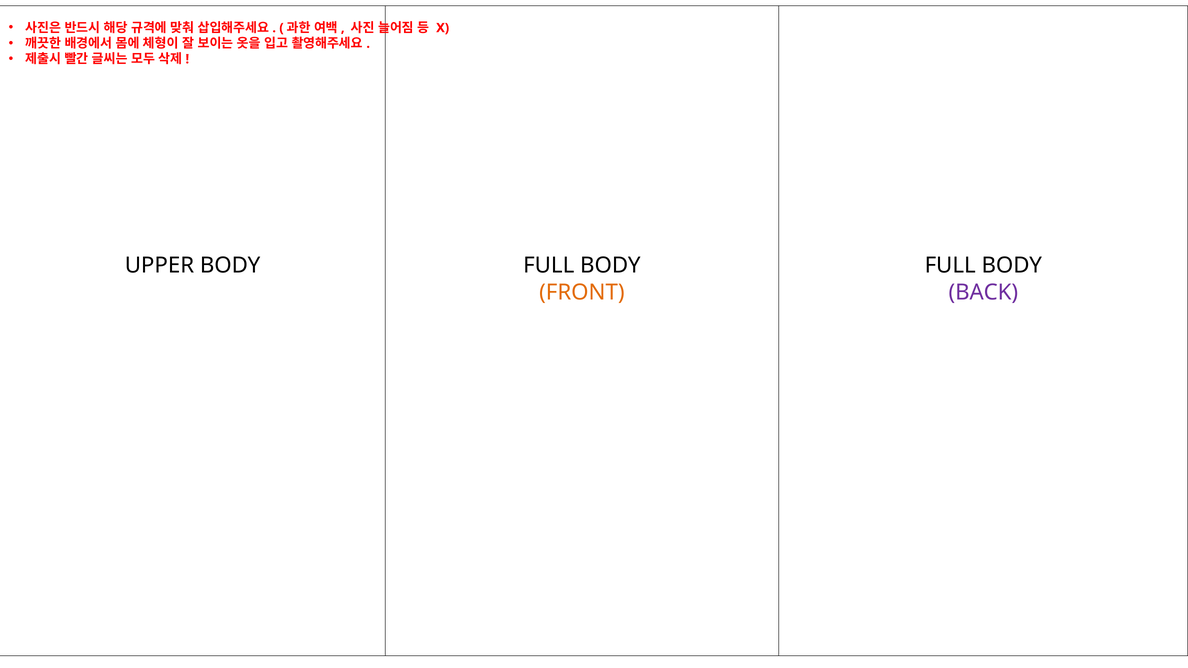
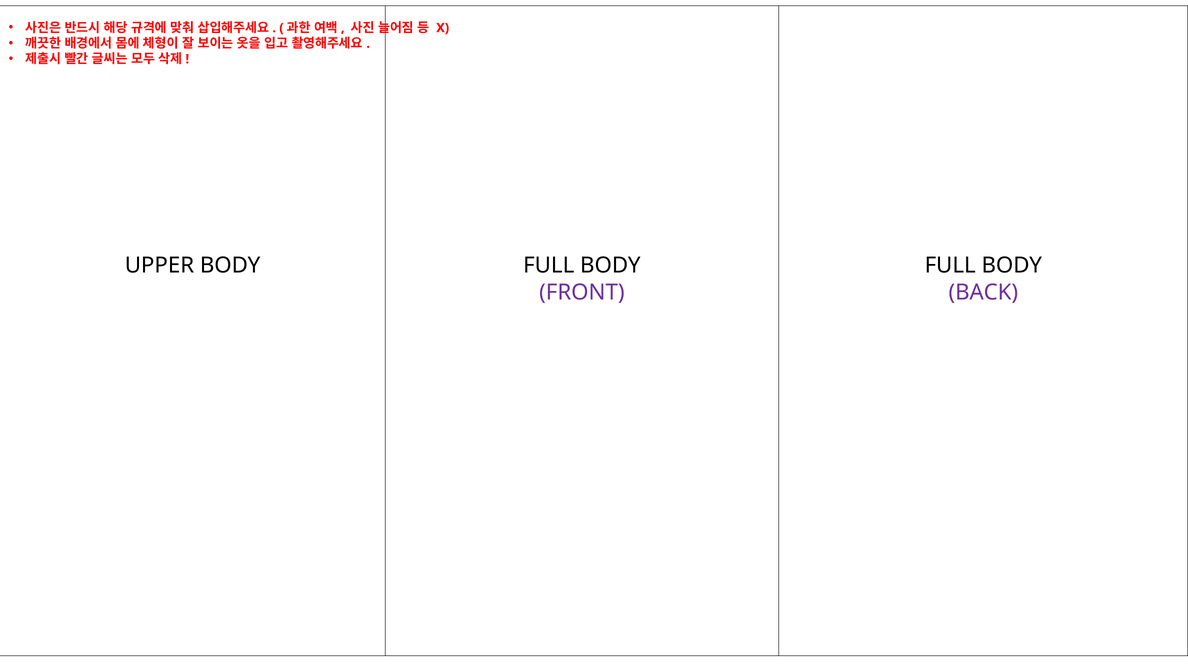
FRONT colour: orange -> purple (582, 292)
